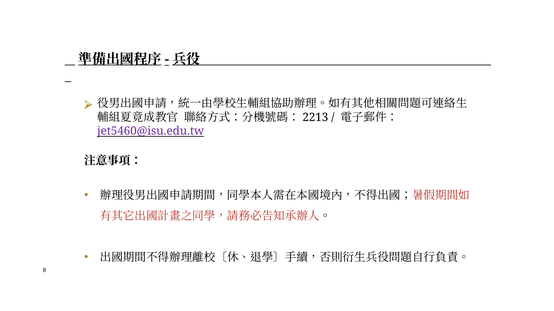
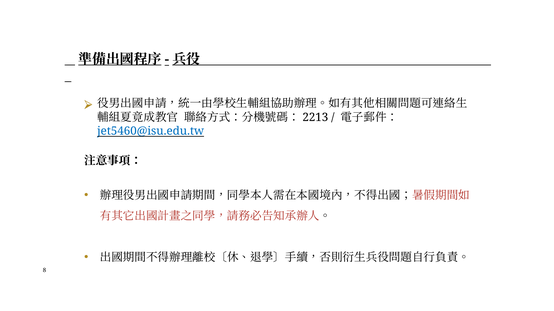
jet5460@isu.edu.tw colour: purple -> blue (151, 131)
